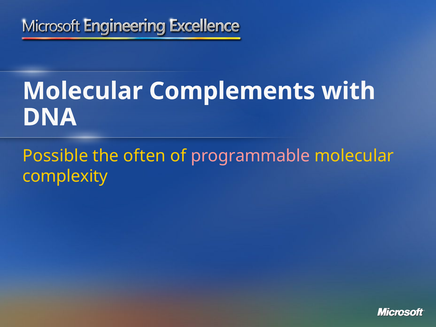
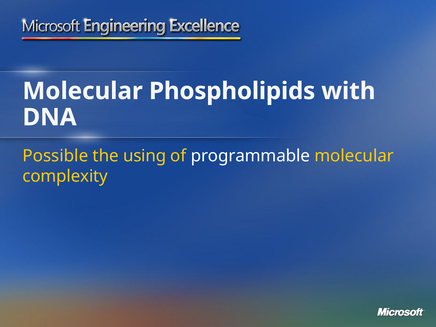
Complements: Complements -> Phospholipids (232, 91)
often: often -> using (145, 156)
programmable colour: pink -> white (250, 156)
